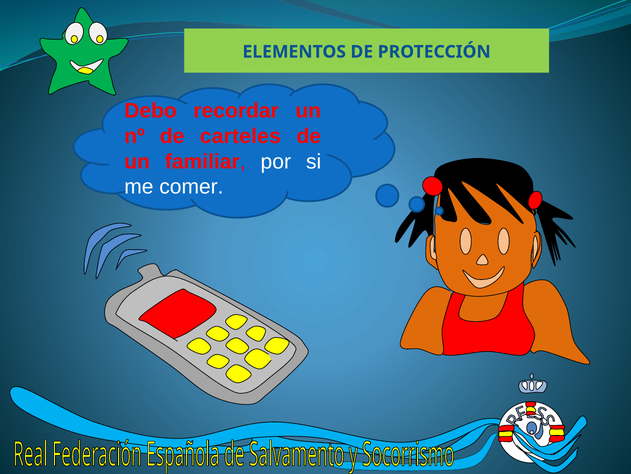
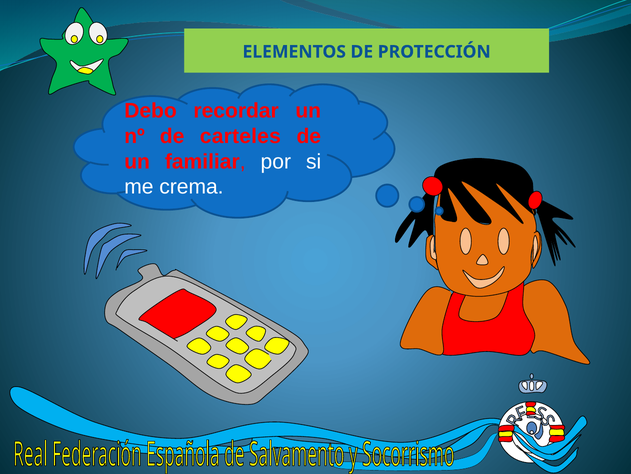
comer: comer -> crema (191, 187)
